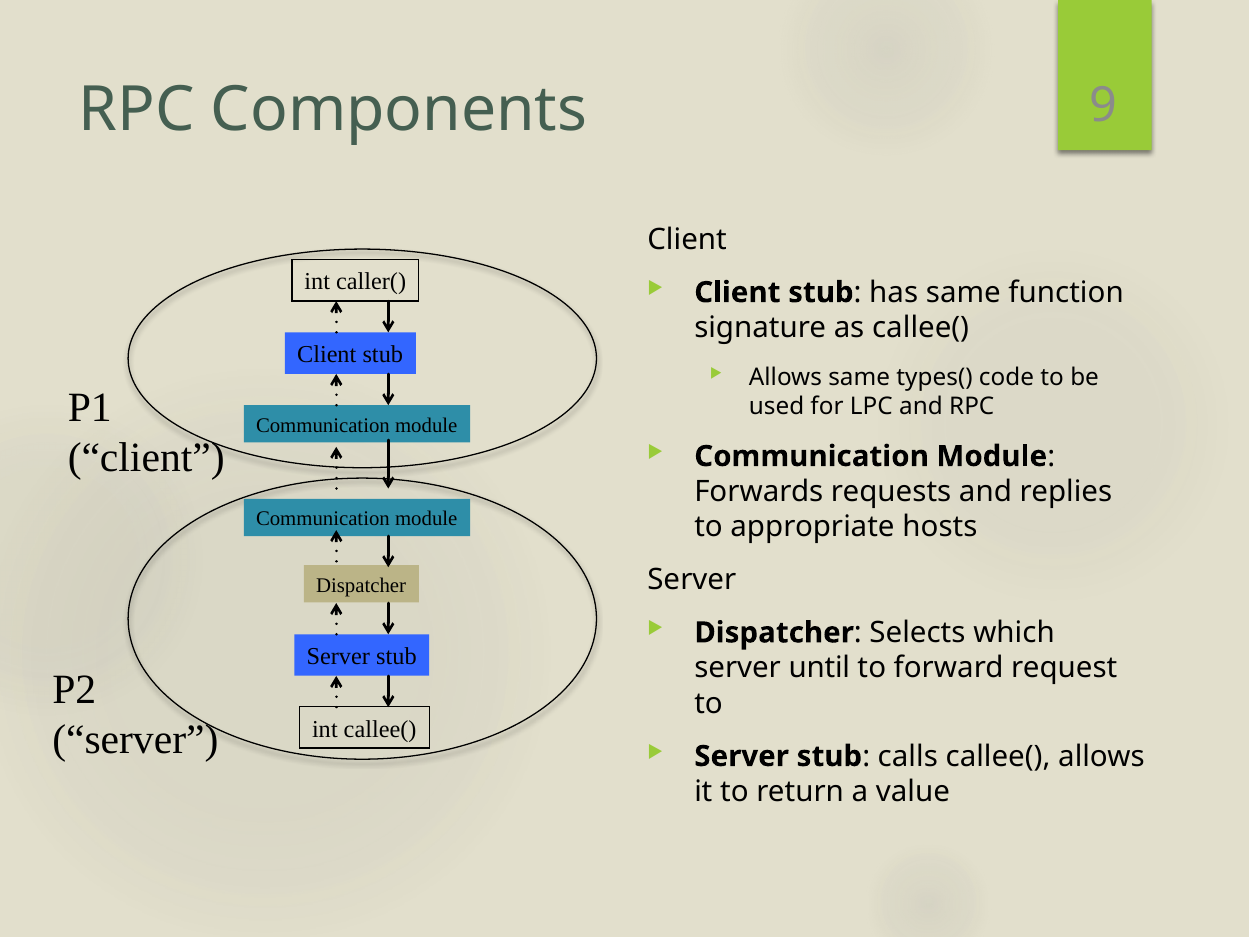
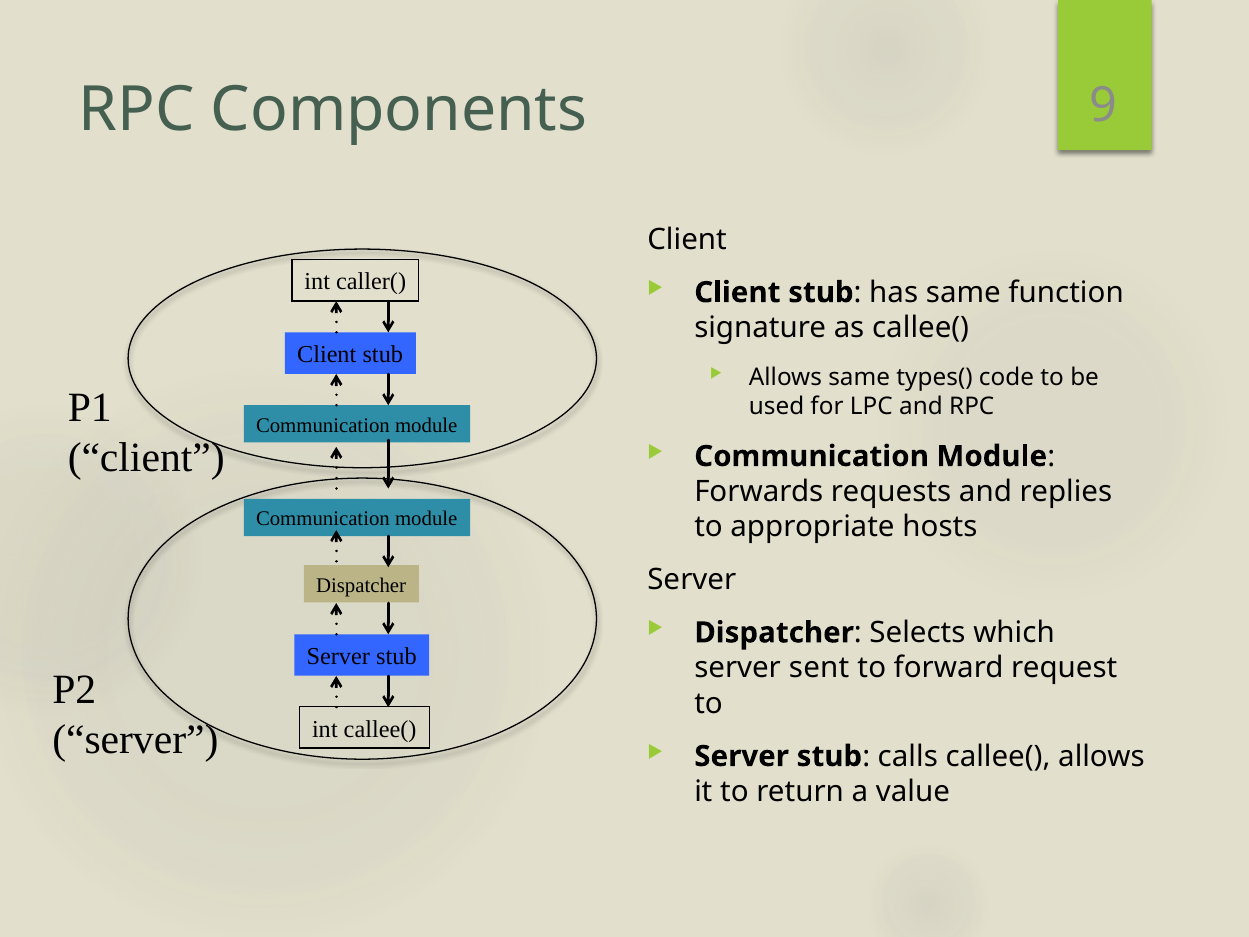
until: until -> sent (819, 668)
